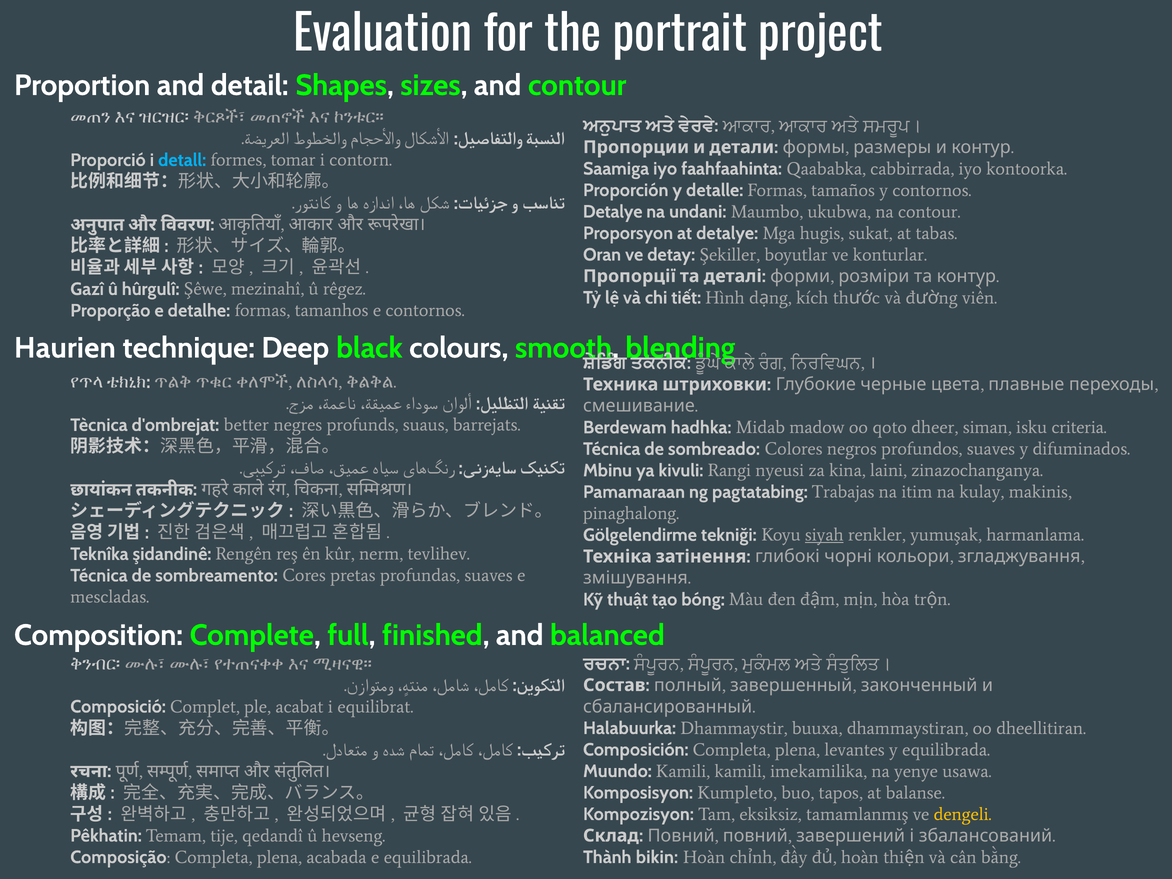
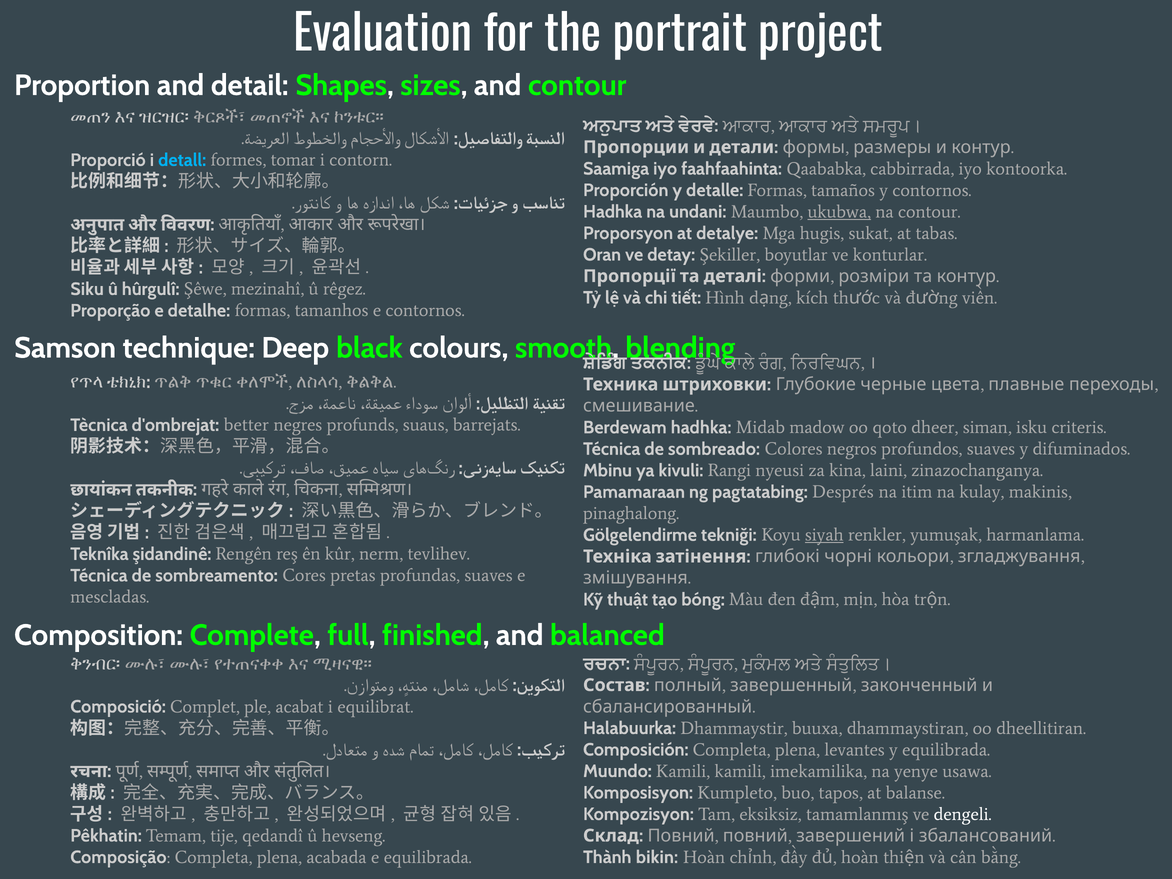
Detalye: Detalye -> Hadhka (613, 212)
ukubwa underline: none -> present (839, 212)
Gazî: Gazî -> Siku (87, 289)
Haurien: Haurien -> Samson (65, 348)
criteria: criteria -> criteris (1079, 427)
Trabajas: Trabajas -> Després (843, 492)
dengeli colour: yellow -> white (963, 814)
